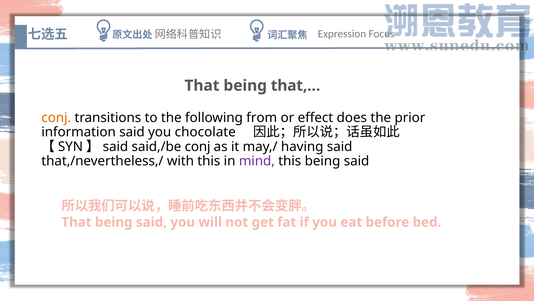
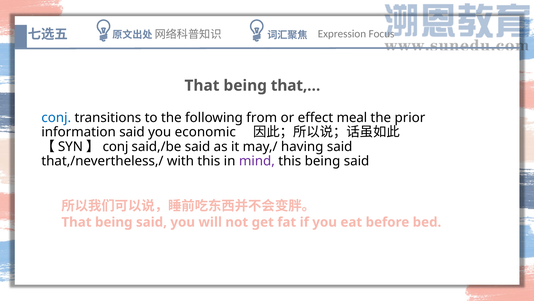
conj colour: orange -> blue (56, 117)
does: does -> meal (352, 117)
chocolate: chocolate -> economic (205, 132)
said: said -> conj (115, 146)
said,/be conj: conj -> said (198, 146)
